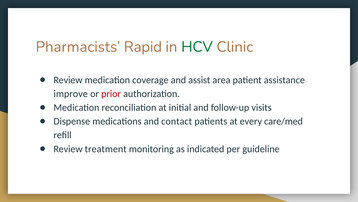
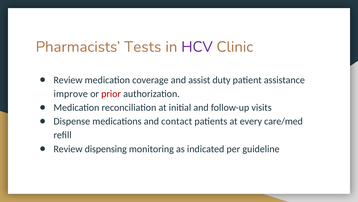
Rapid: Rapid -> Tests (143, 47)
HCV colour: green -> purple (197, 47)
area: area -> duty (221, 80)
treatment: treatment -> dispensing (106, 149)
